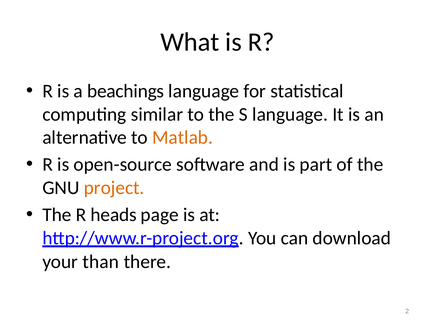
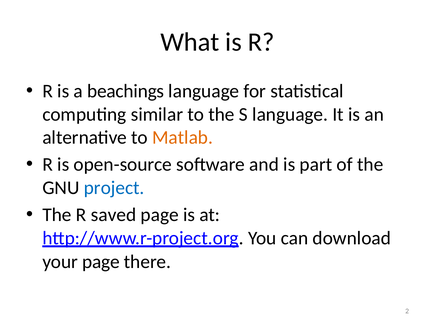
project colour: orange -> blue (114, 188)
heads: heads -> saved (114, 215)
your than: than -> page (101, 262)
